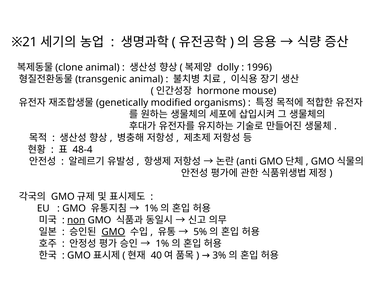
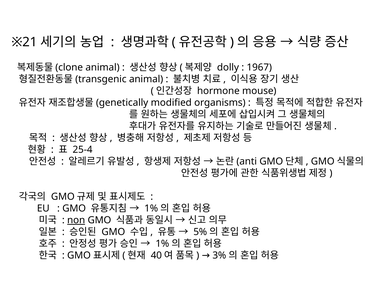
1996: 1996 -> 1967 (259, 67)
48-4: 48-4 -> 25-4 (83, 149)
GMO underline: present -> none (113, 231)
